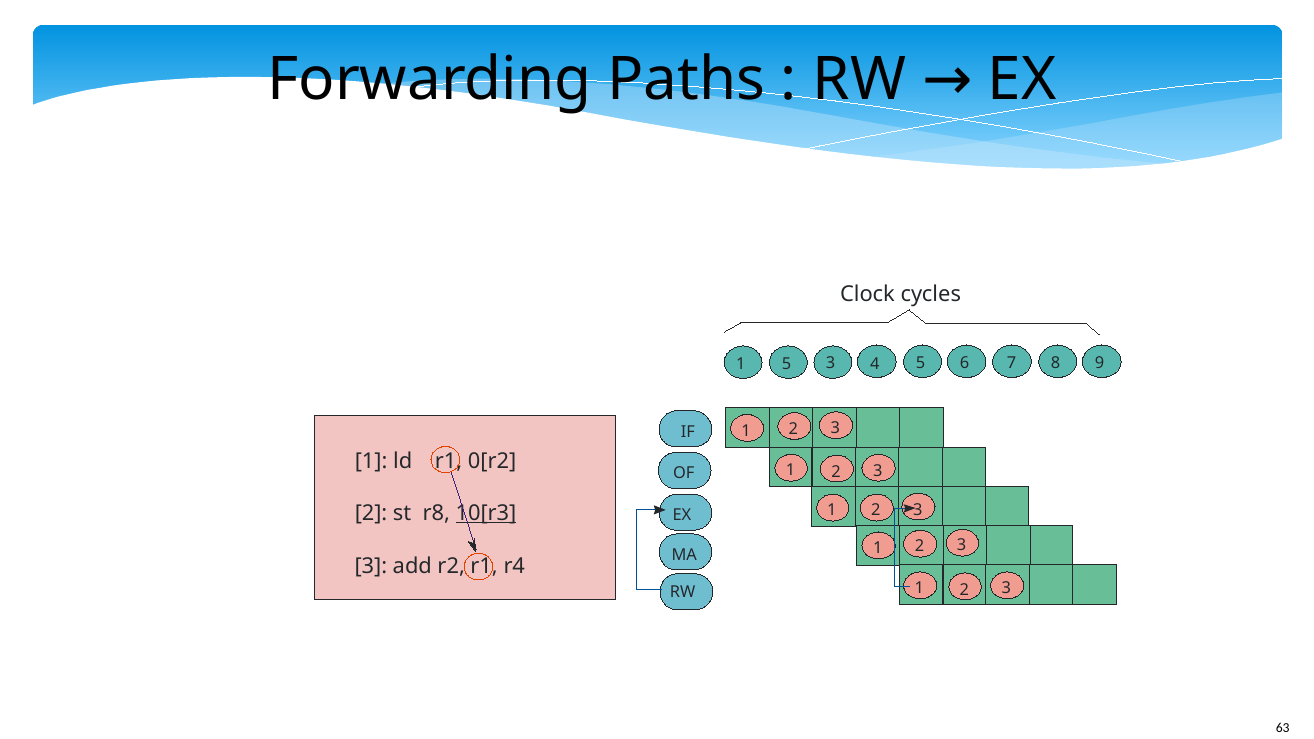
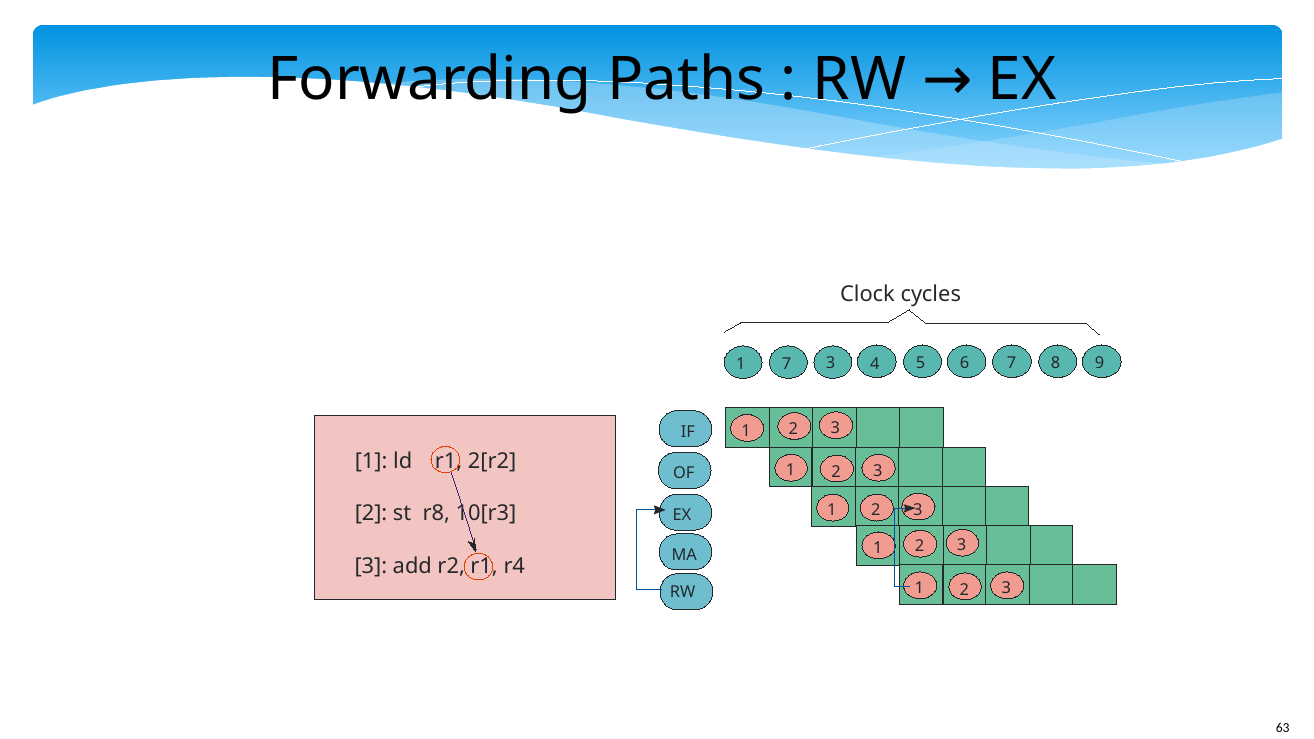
1 5: 5 -> 7 (787, 364)
0[r2: 0[r2 -> 2[r2 (492, 461)
10[r3 underline: present -> none (486, 513)
